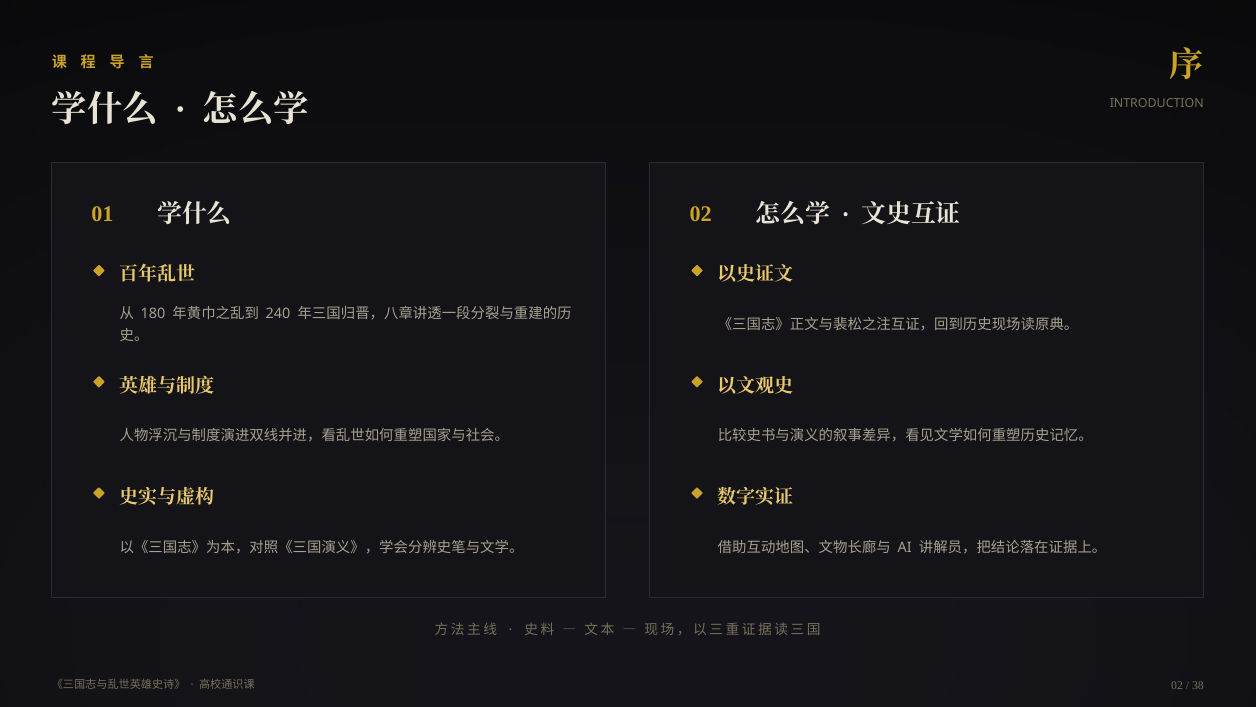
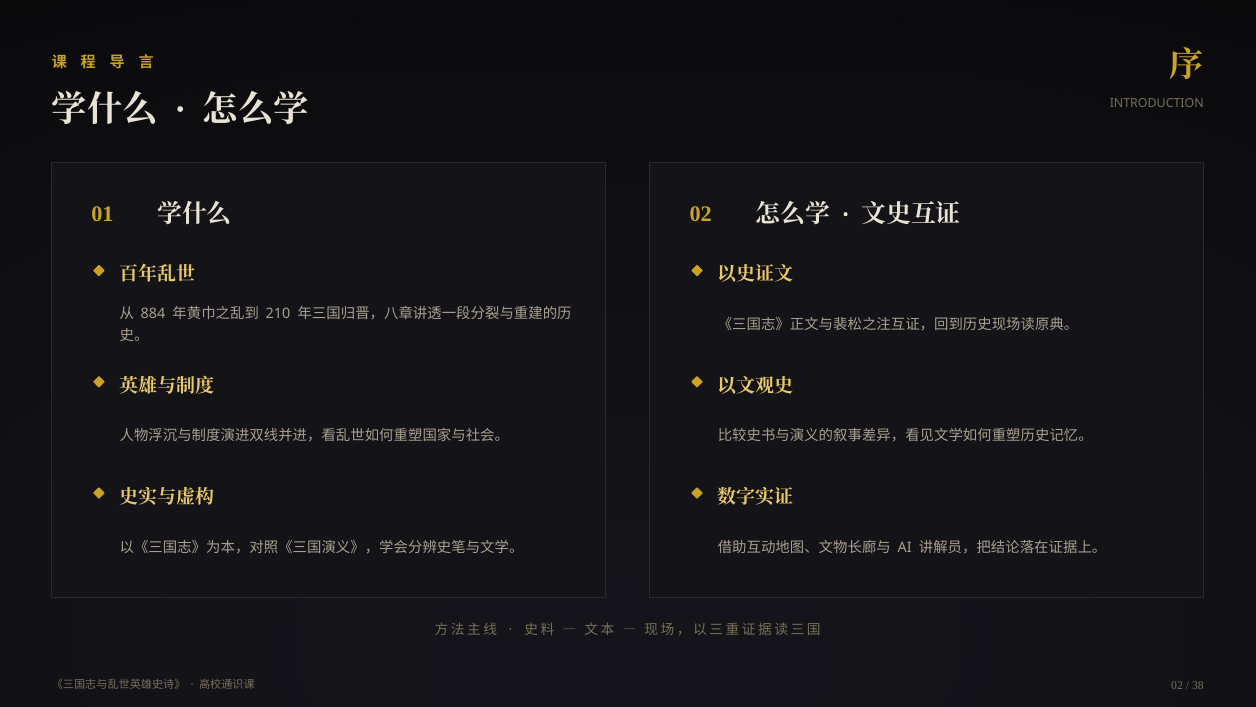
180: 180 -> 884 (153, 314)
240: 240 -> 210 (278, 314)
